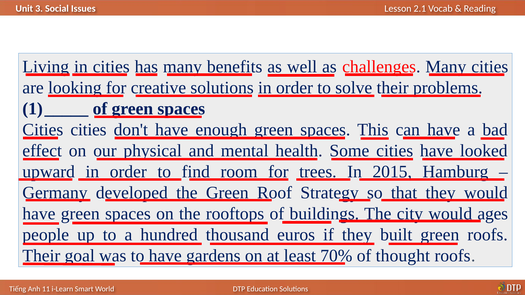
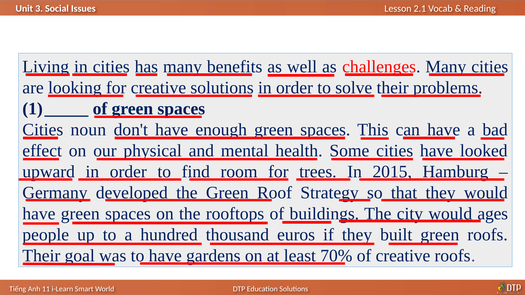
cities: cities -> noun (88, 130)
of thought: thought -> creative (403, 256)
